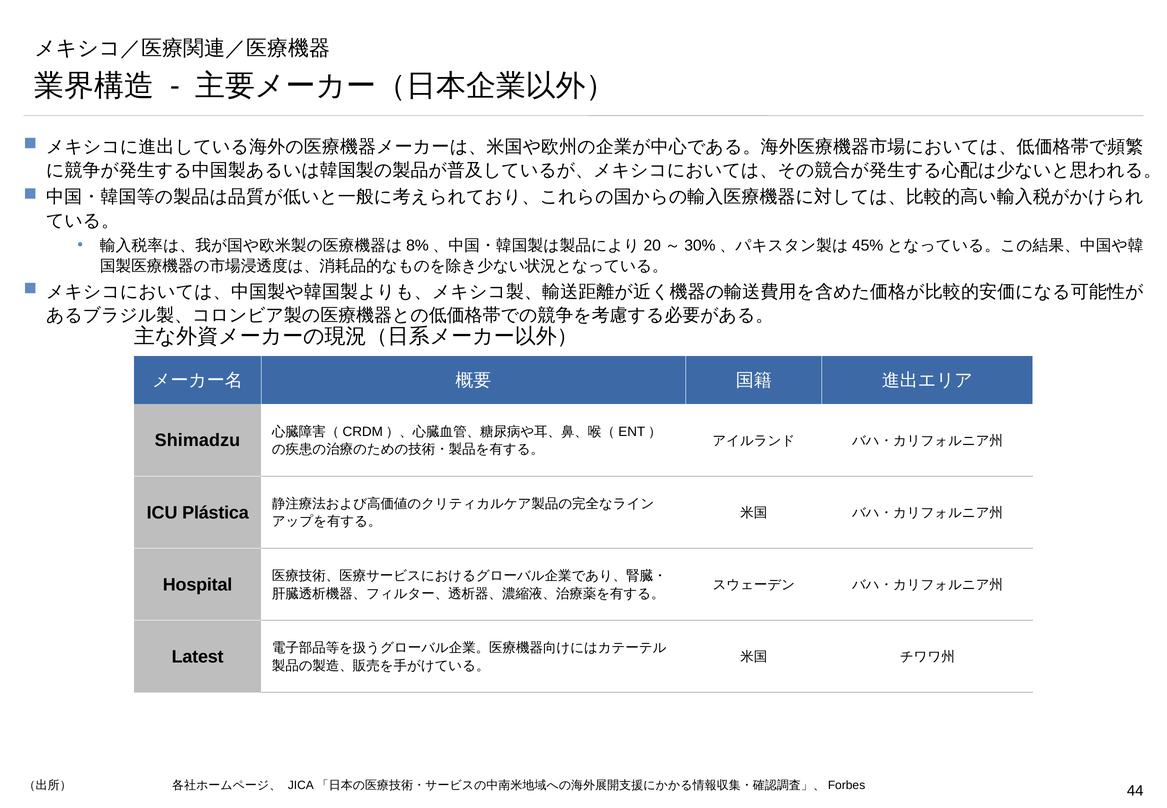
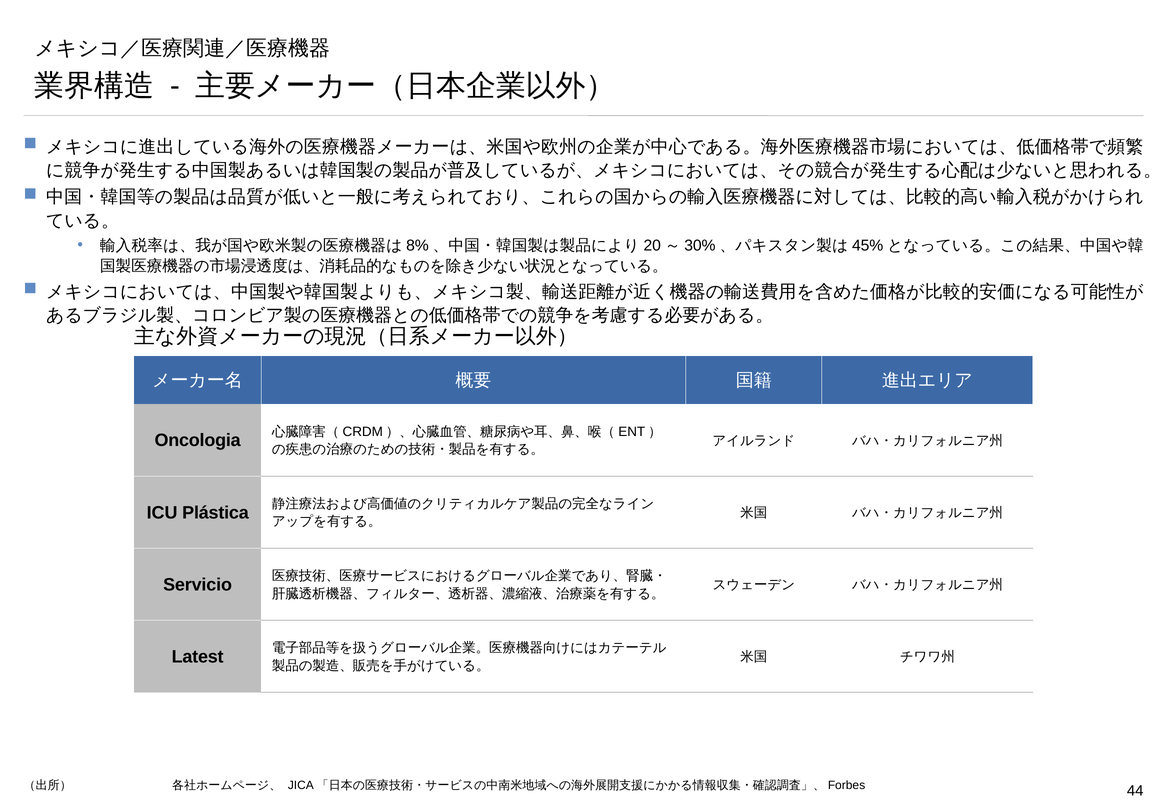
Shimadzu: Shimadzu -> Oncologia (198, 441)
Hospital: Hospital -> Servicio (198, 585)
